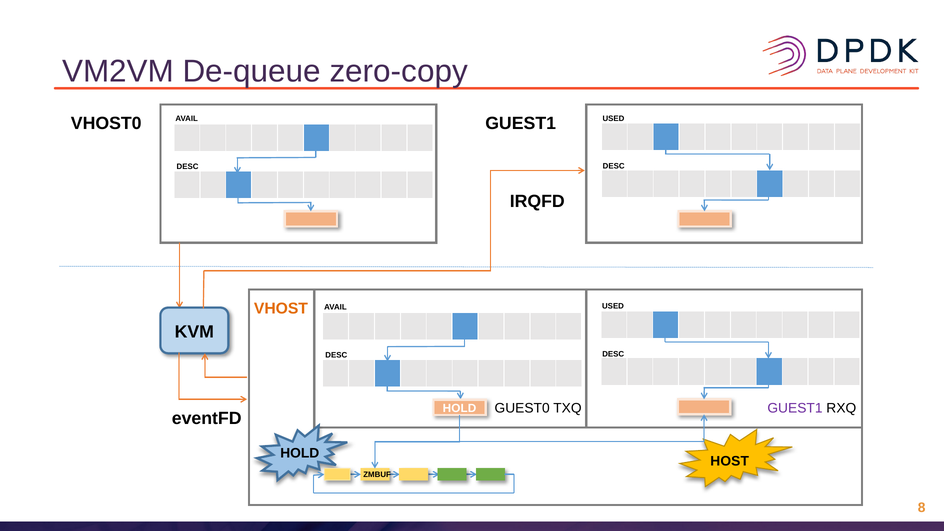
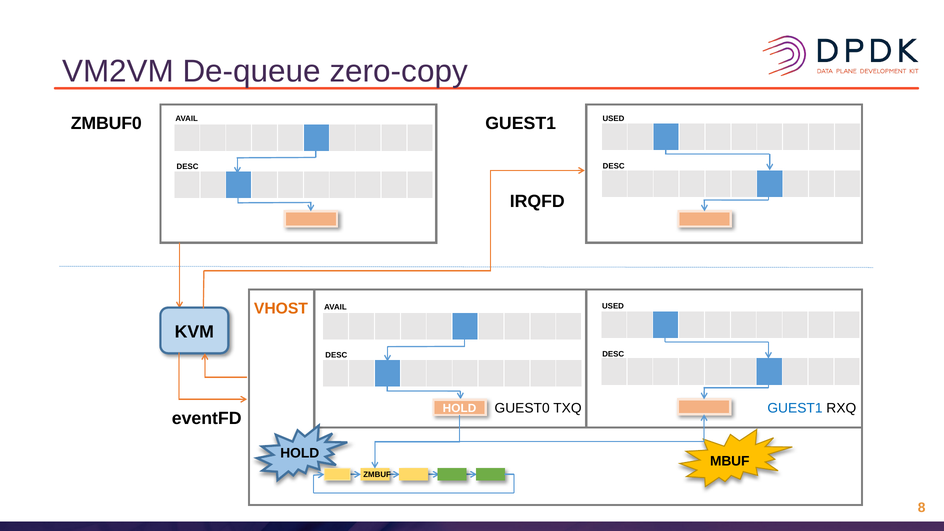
VHOST0: VHOST0 -> ZMBUF0 (106, 124)
GUEST1 colour: purple -> blue (795, 408)
HOST: HOST -> MBUF (730, 461)
